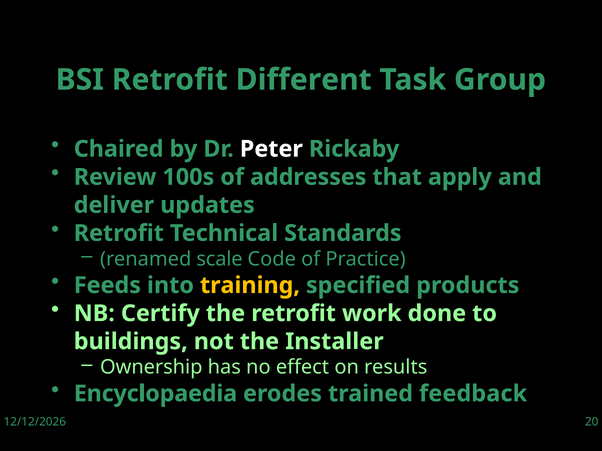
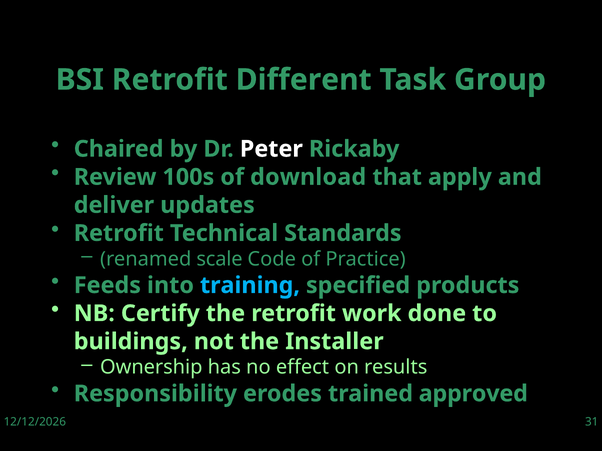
addresses: addresses -> download (308, 177)
training colour: yellow -> light blue (250, 286)
Encyclopaedia: Encyclopaedia -> Responsibility (155, 394)
feedback: feedback -> approved (473, 394)
20: 20 -> 31 (592, 422)
